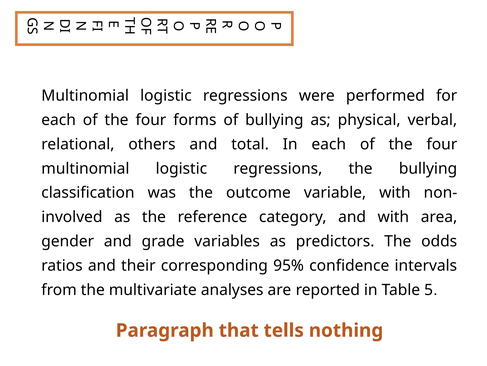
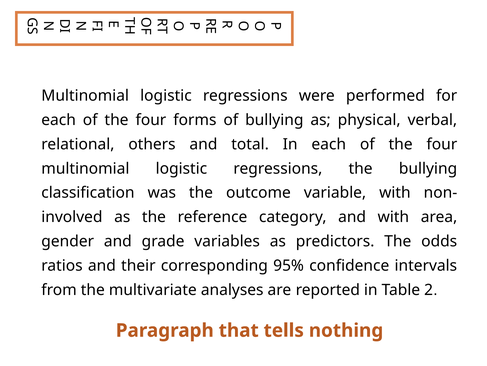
5: 5 -> 2 (429, 289)
